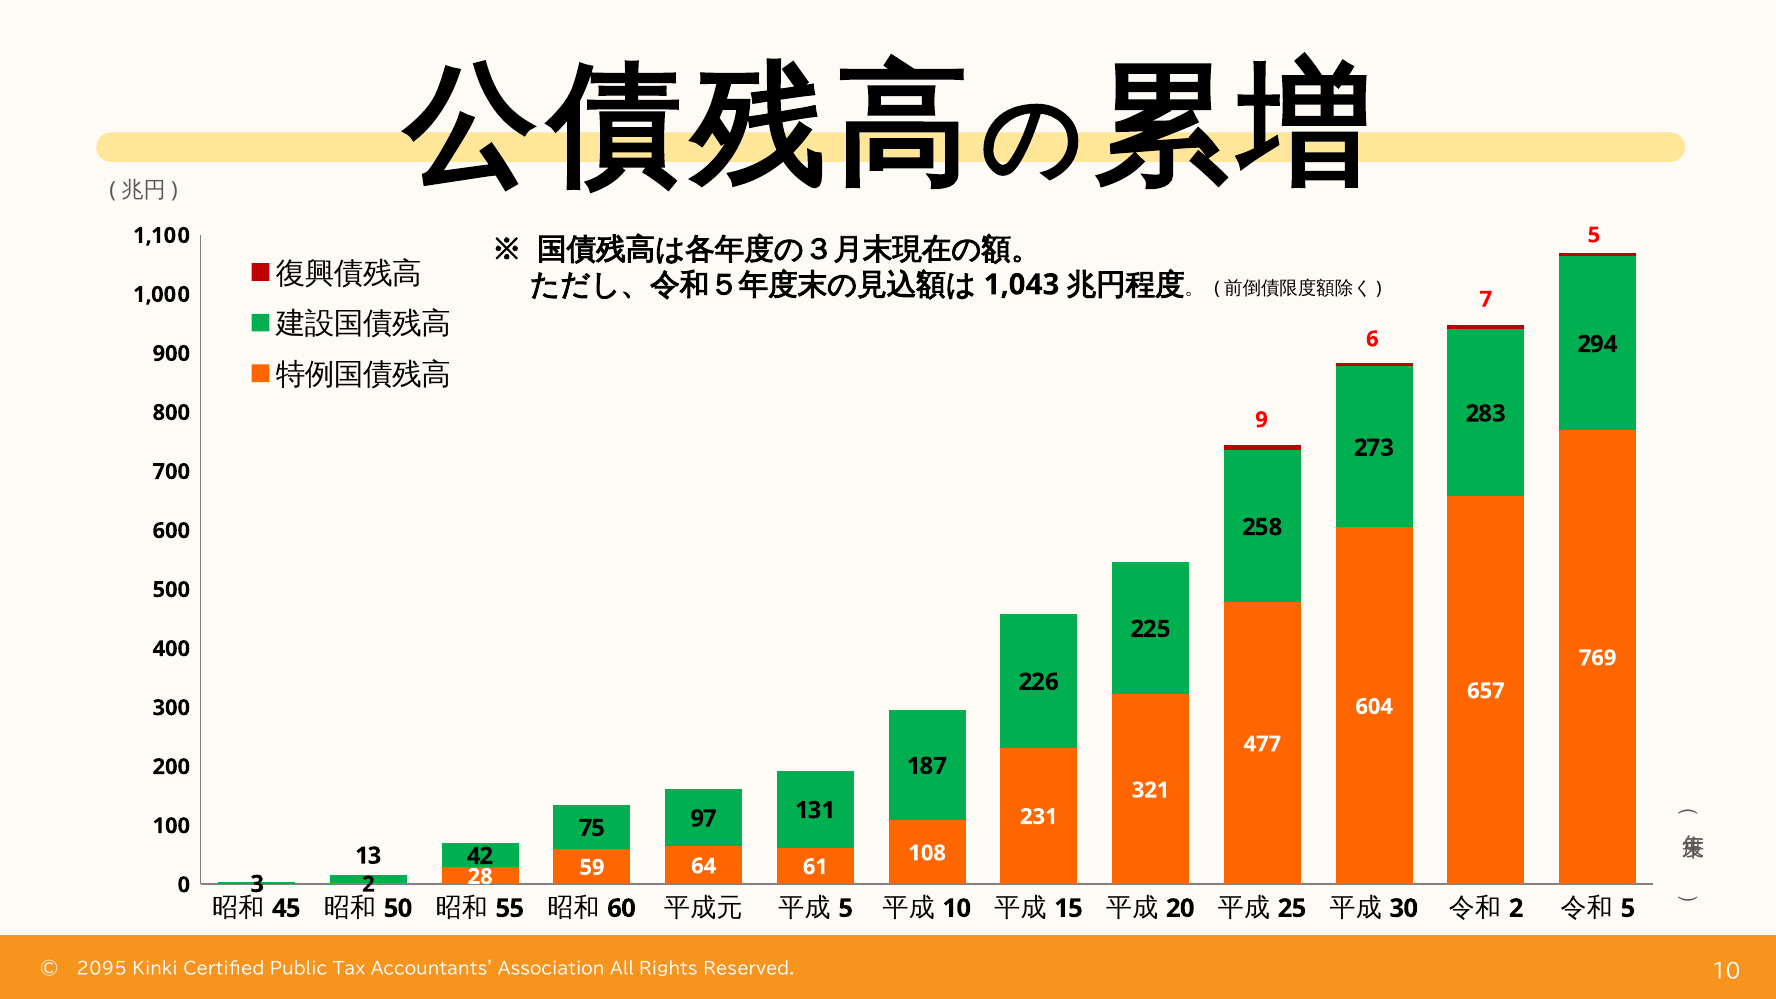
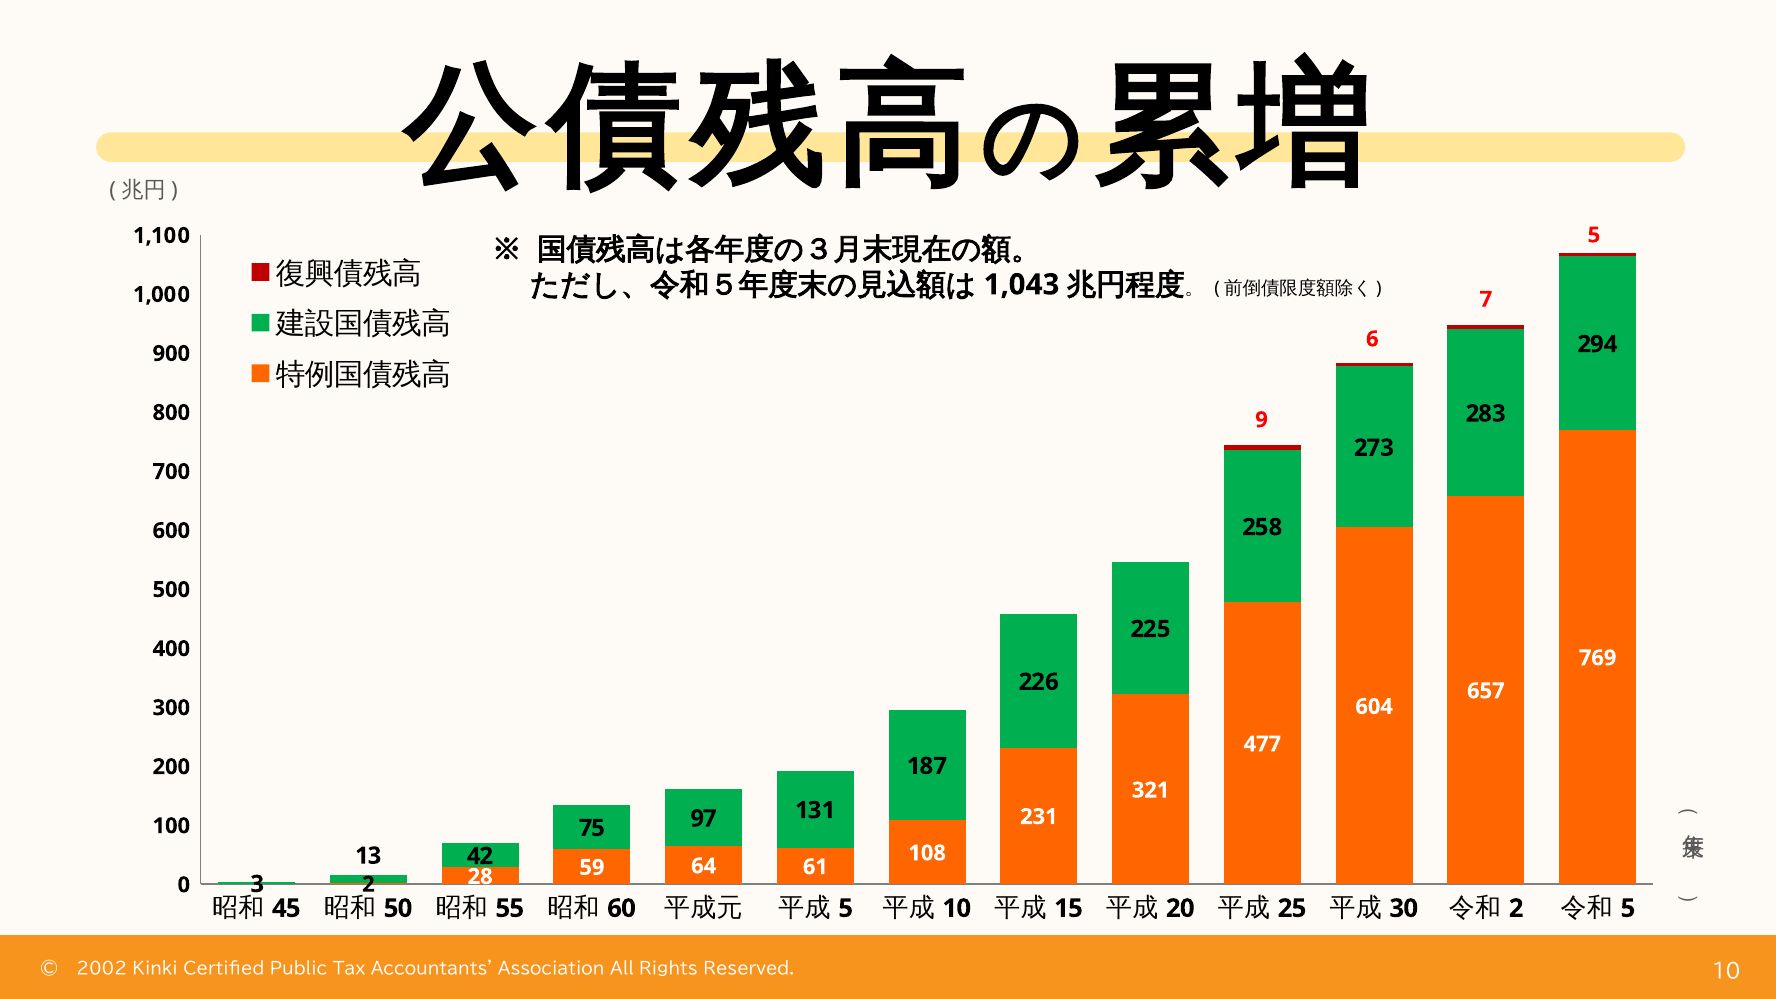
2095: 2095 -> 2002 (102, 969)
